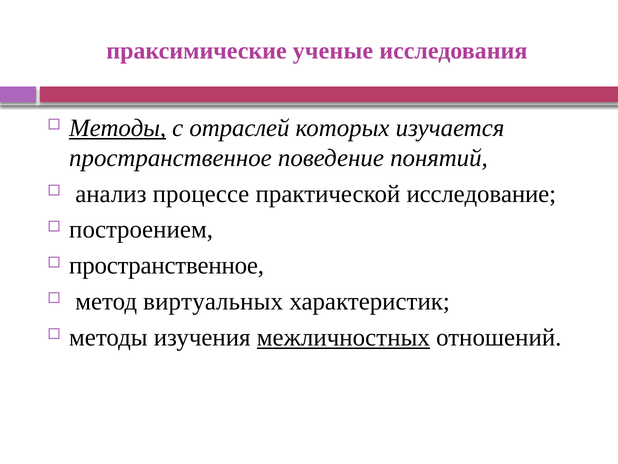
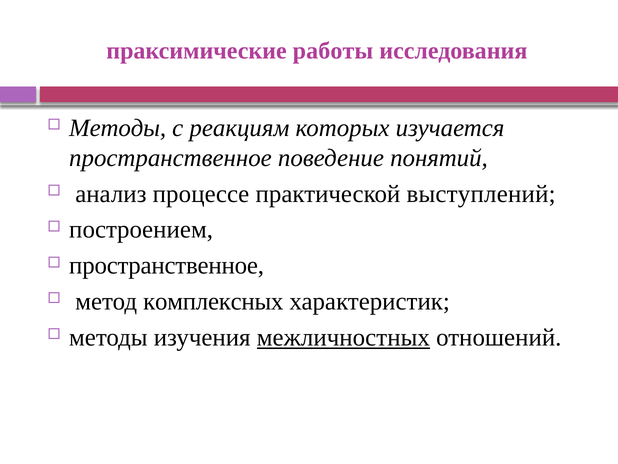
ученые: ученые -> работы (333, 51)
Методы underline: present -> none (118, 128)
отраслей: отраслей -> реакциям (239, 128)
исследование: исследование -> выступлений (481, 194)
виртуальных: виртуальных -> комплексных (213, 301)
